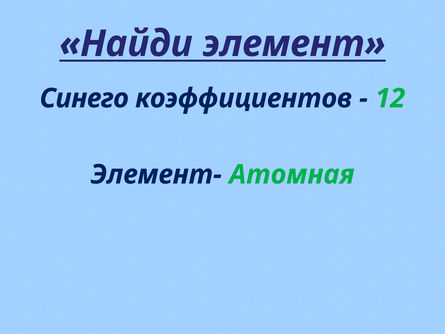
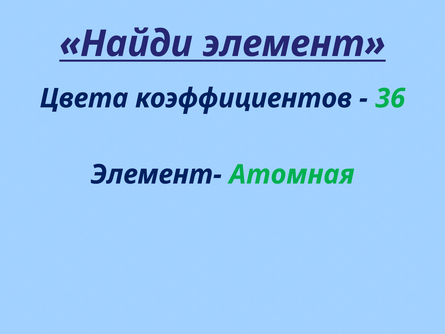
Синего: Синего -> Цвета (84, 98)
12: 12 -> 36 (390, 98)
